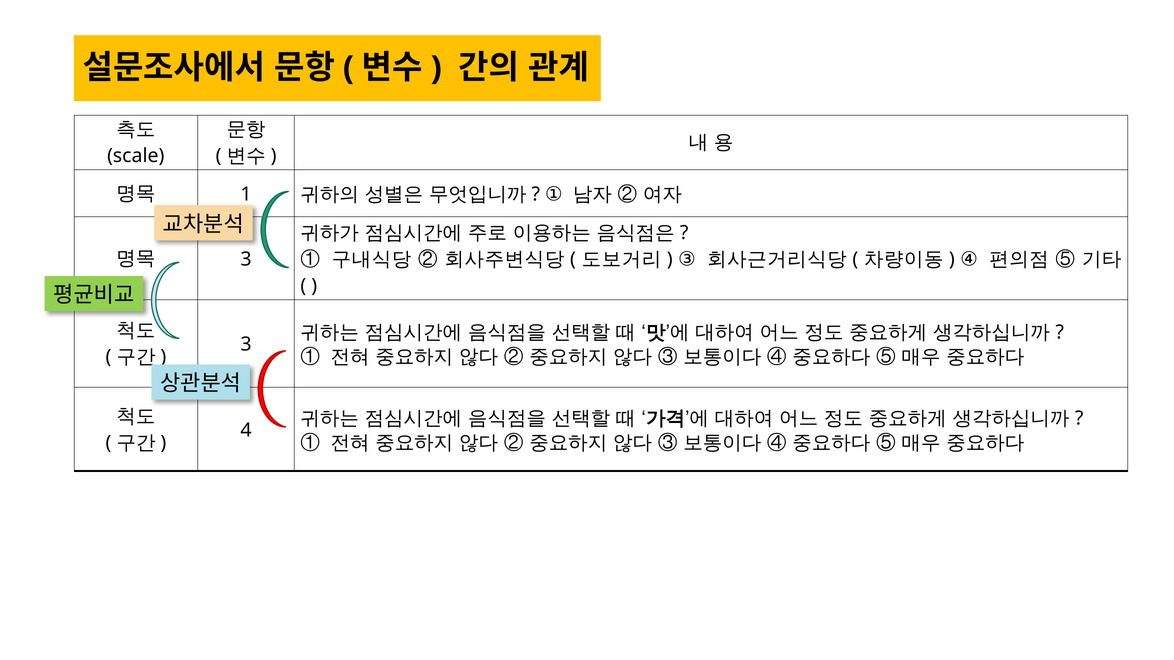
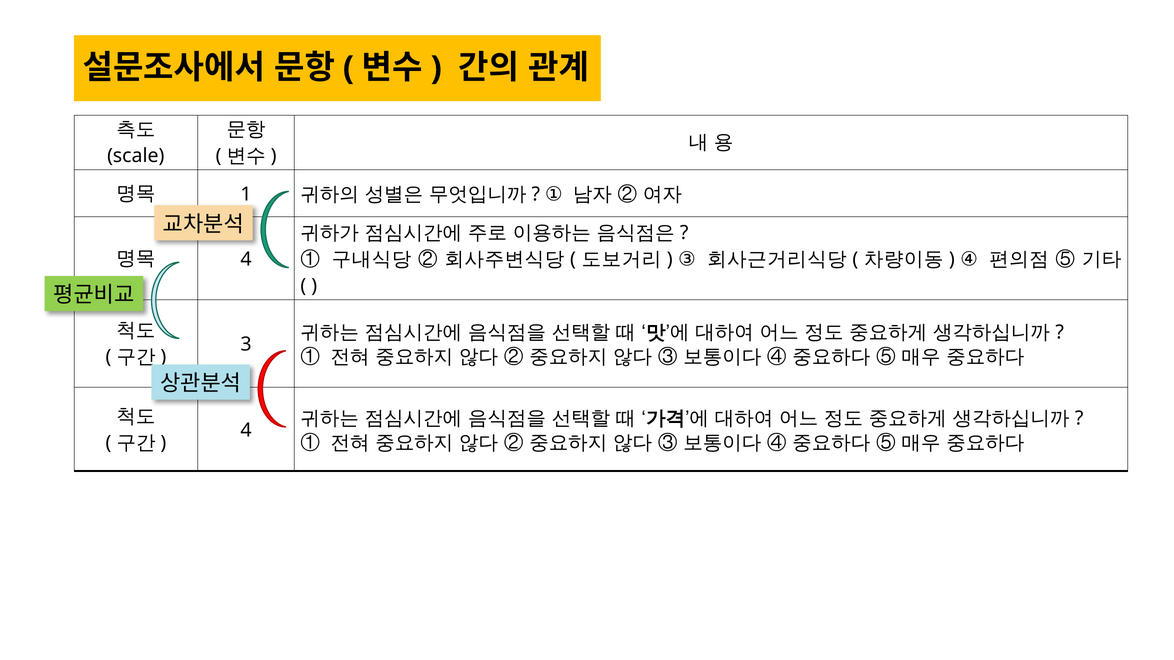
3: 3 -> 4 (246, 259)
